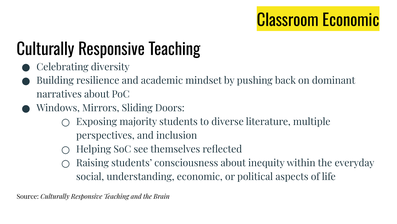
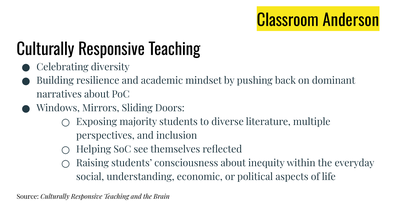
Classroom Economic: Economic -> Anderson (351, 21)
